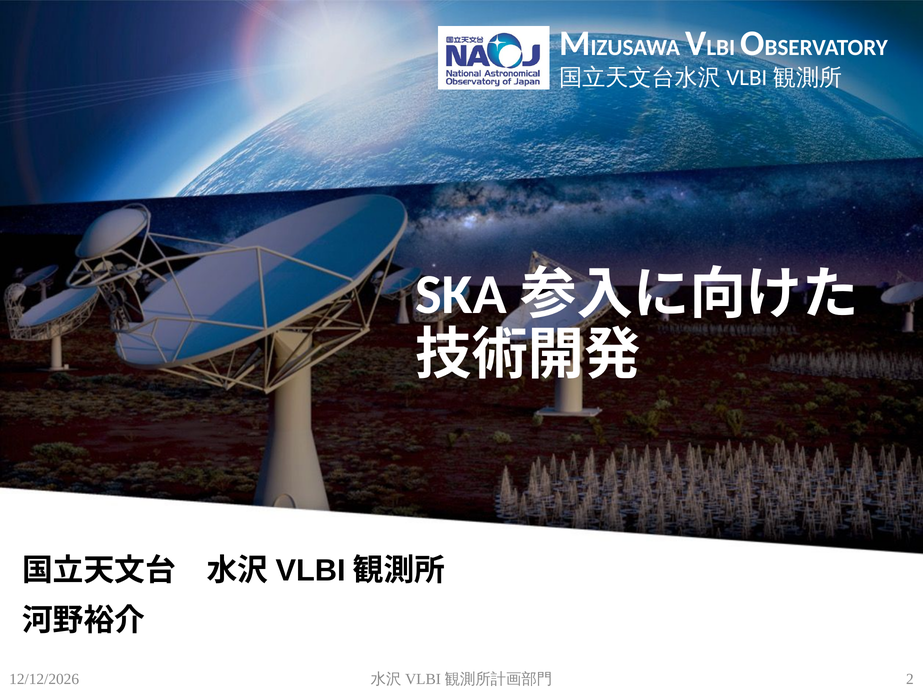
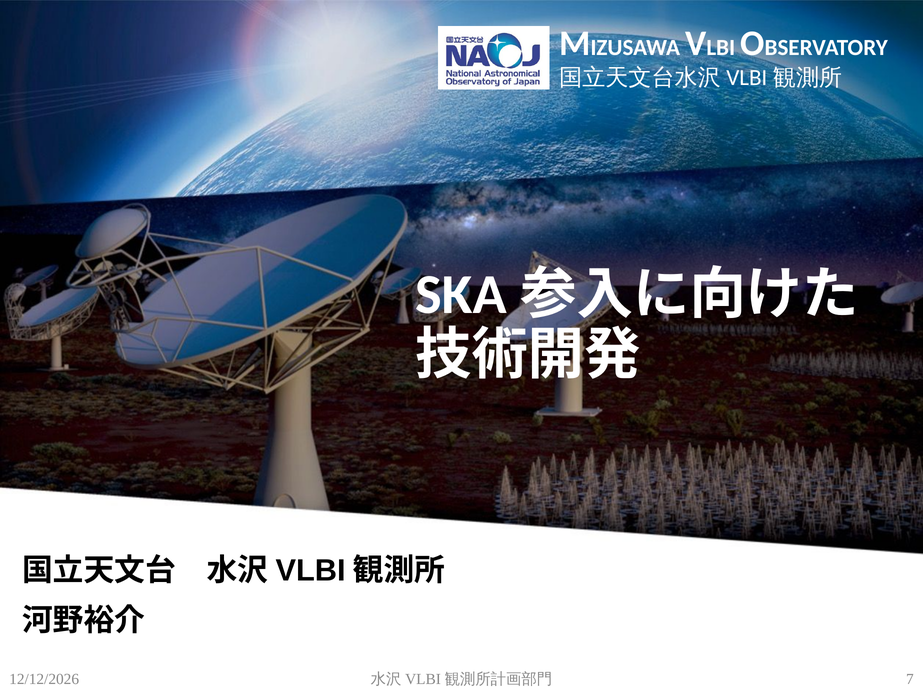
2: 2 -> 7 (910, 679)
